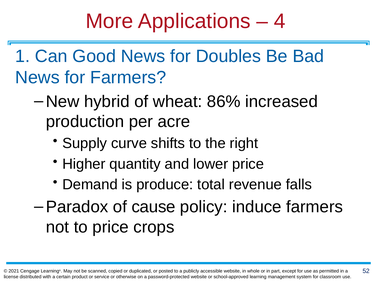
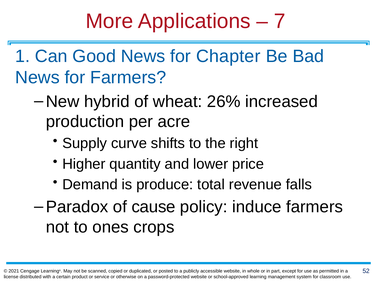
4: 4 -> 7 (280, 21)
Doubles: Doubles -> Chapter (228, 56)
86%: 86% -> 26% (224, 101)
to price: price -> ones (111, 227)
